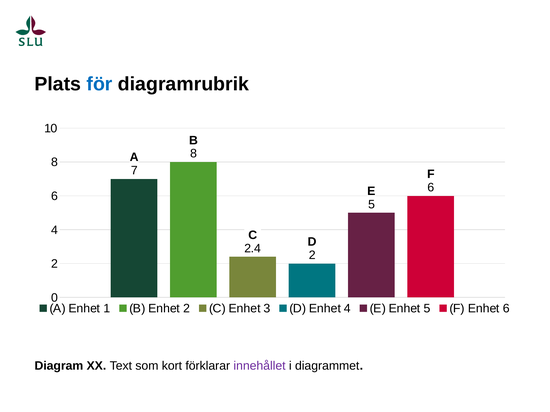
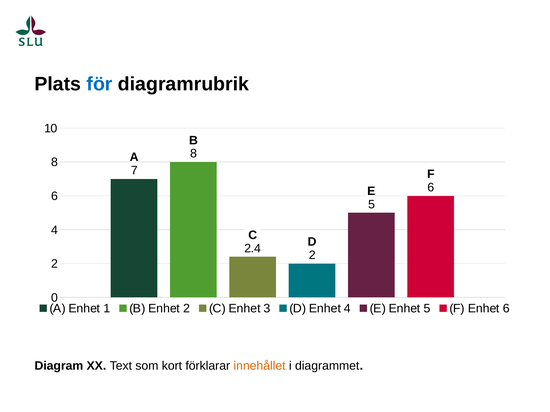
innehållet colour: purple -> orange (260, 366)
